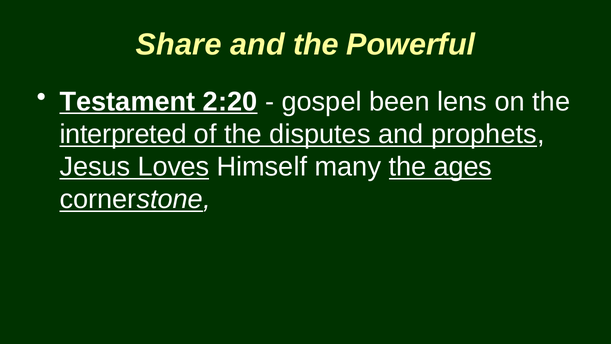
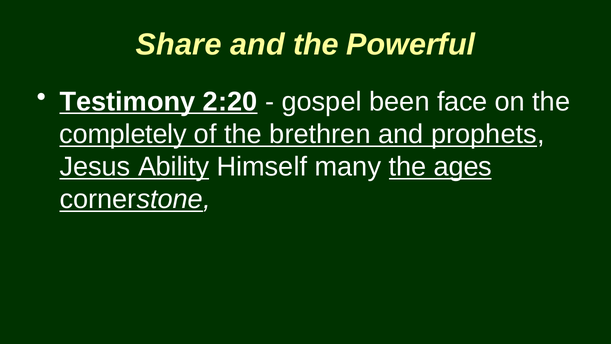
Testament: Testament -> Testimony (127, 101)
lens: lens -> face (462, 101)
interpreted: interpreted -> completely (123, 134)
disputes: disputes -> brethren (320, 134)
Loves: Loves -> Ability (174, 167)
